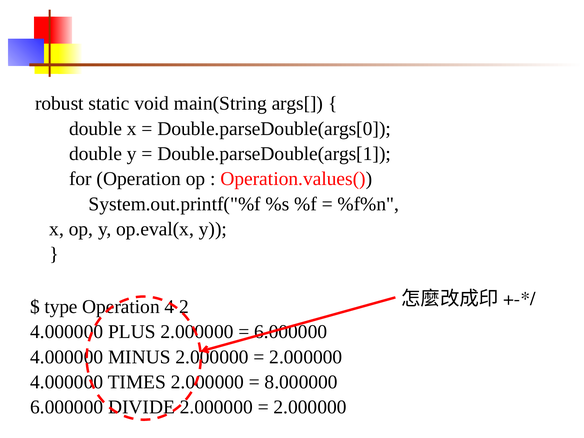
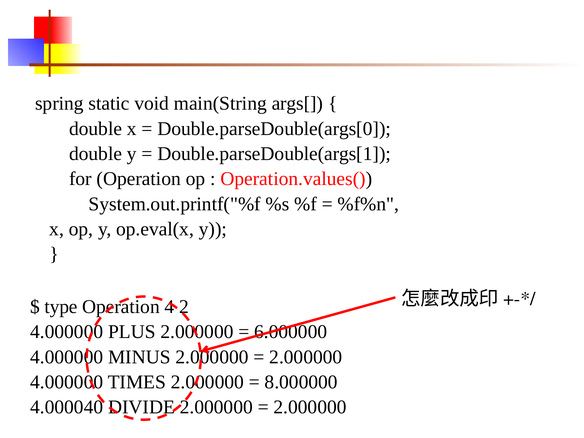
robust: robust -> spring (59, 104)
6.000000: 6.000000 -> 4.000040 (67, 407)
